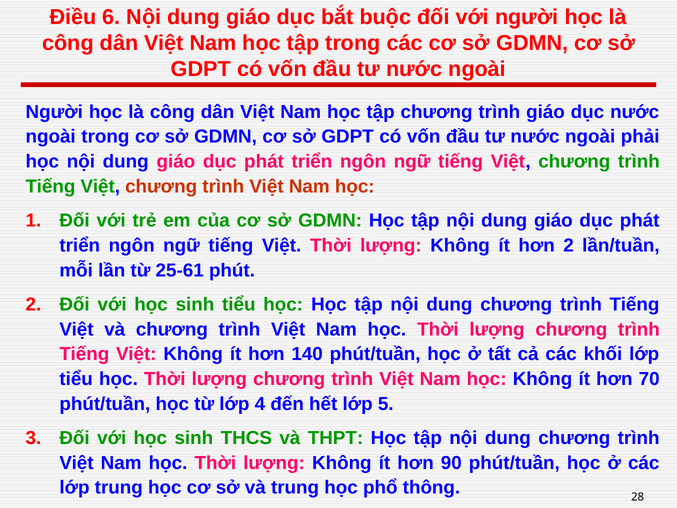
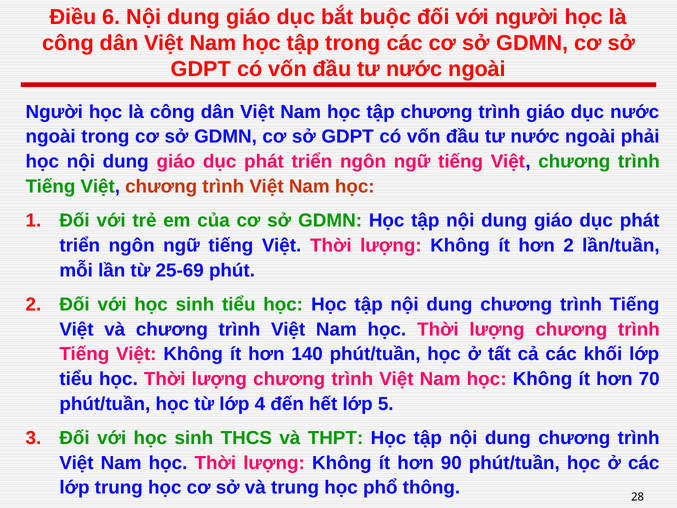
25-61: 25-61 -> 25-69 (180, 270)
